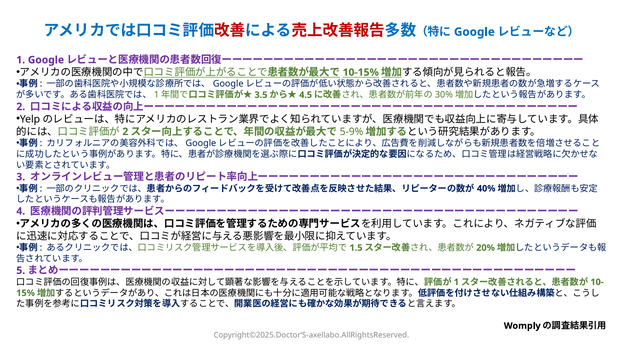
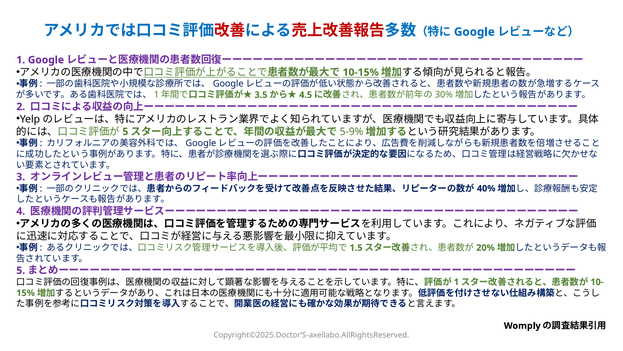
2: 2 -> 5 (125, 131)
